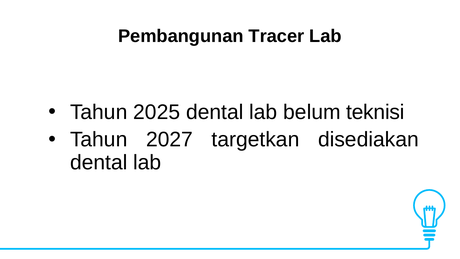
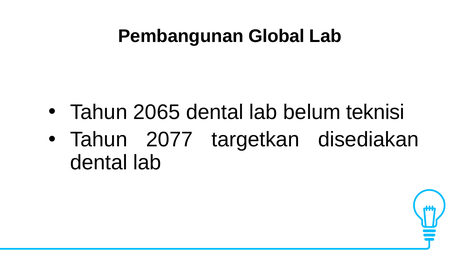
Tracer: Tracer -> Global (277, 36)
2025: 2025 -> 2065 (157, 112)
2027: 2027 -> 2077 (169, 140)
